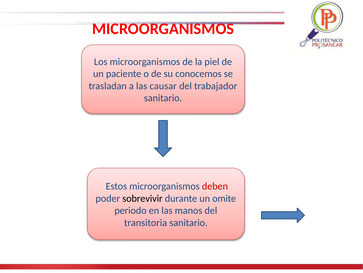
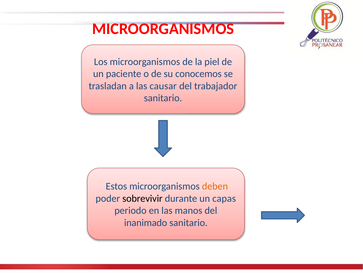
deben colour: red -> orange (215, 186)
omite: omite -> capas (224, 198)
transitoria: transitoria -> inanimado (146, 222)
